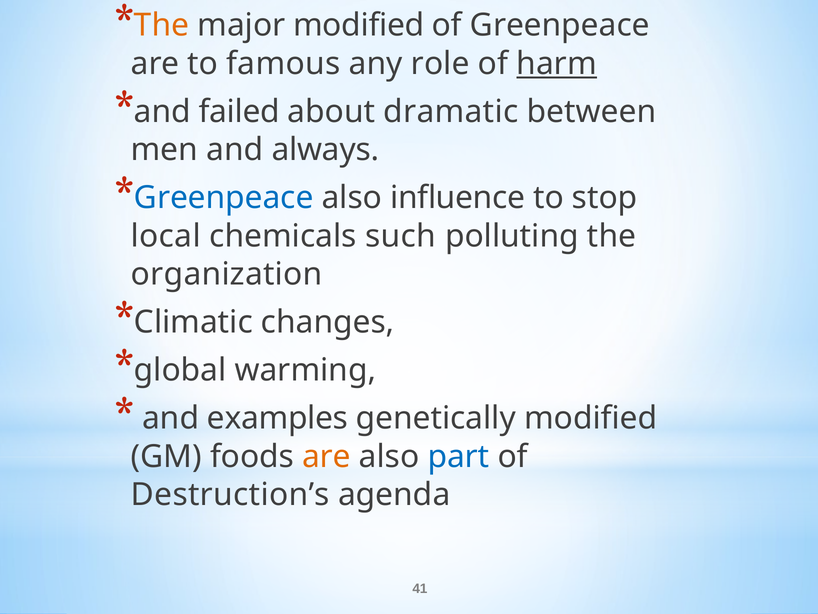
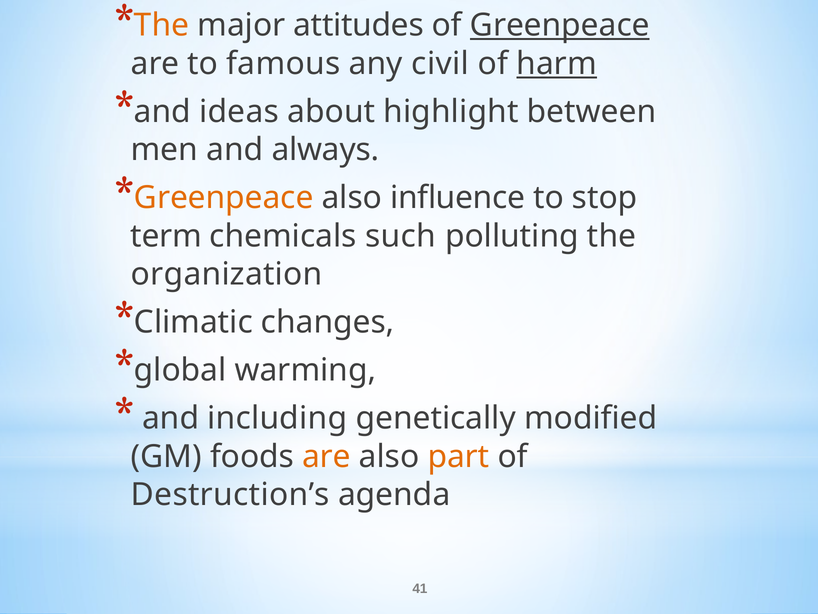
major modified: modified -> attitudes (359, 25)
Greenpeace underline: none -> present (560, 25)
role: role -> civil (440, 64)
failed: failed -> ideas (239, 112)
dramatic: dramatic -> highlight (451, 112)
Greenpeace colour: blue -> orange (224, 198)
local: local -> term (166, 236)
examples: examples -> including (277, 418)
part colour: blue -> orange (458, 456)
